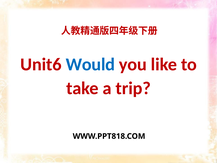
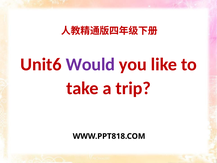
Would colour: blue -> purple (90, 64)
